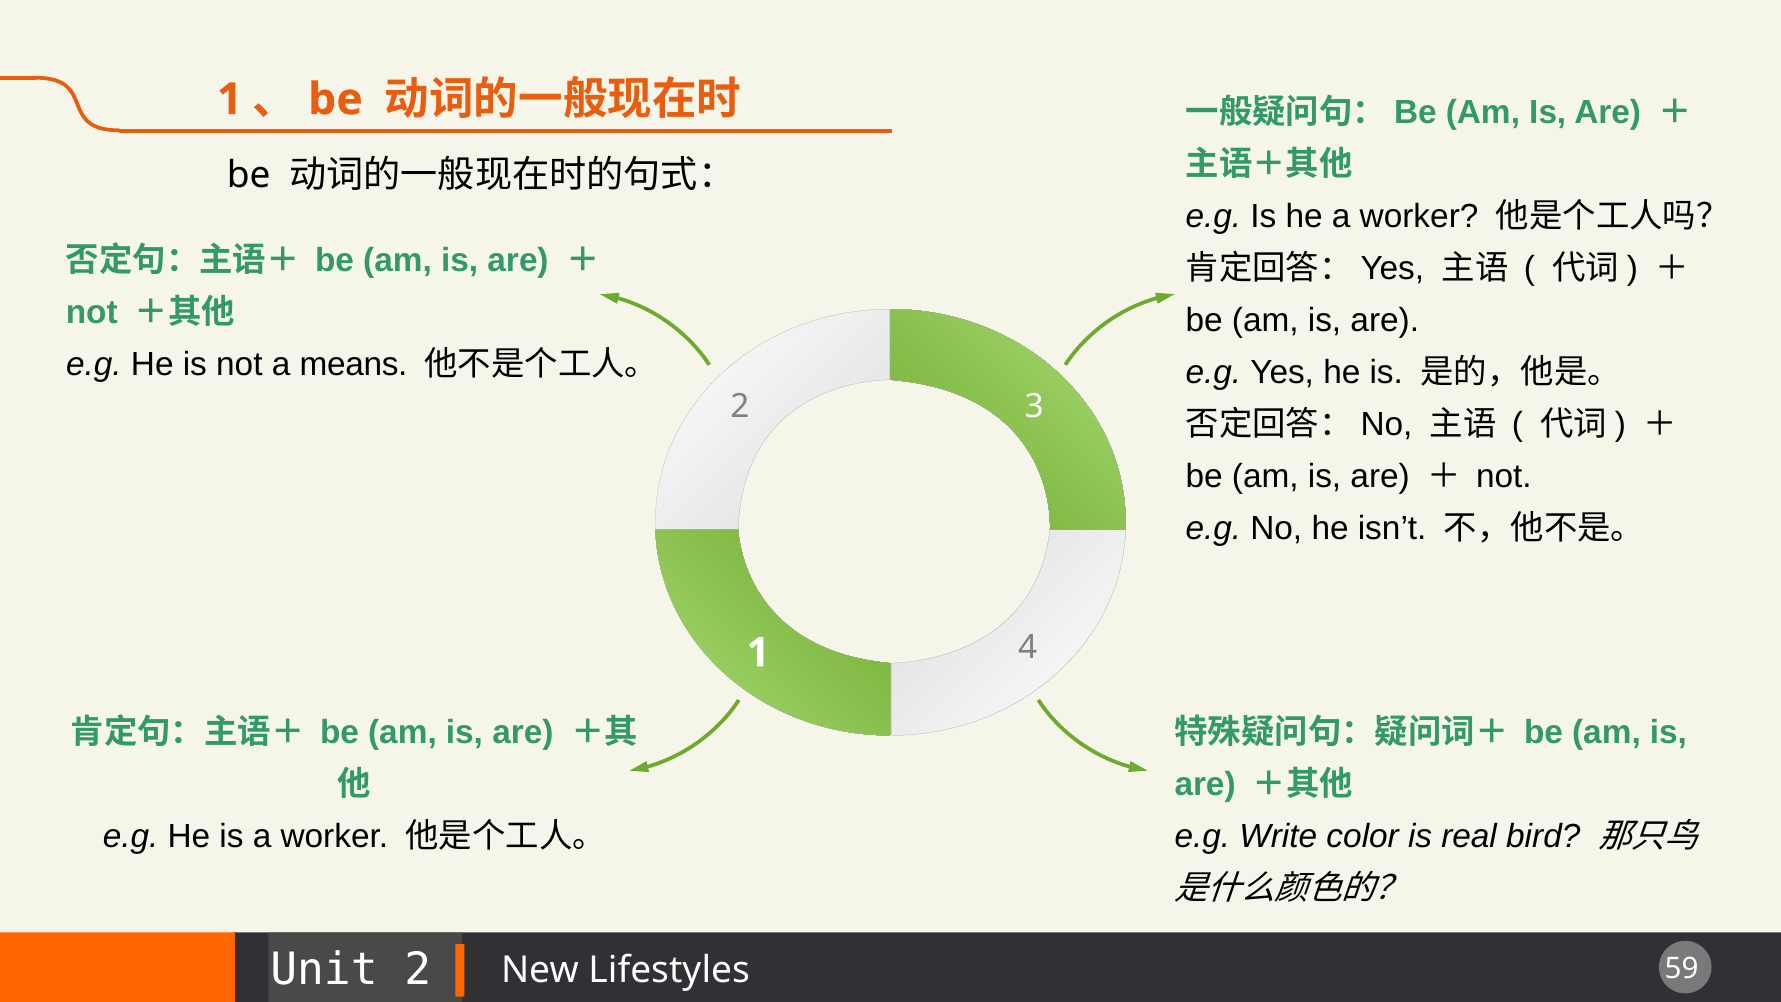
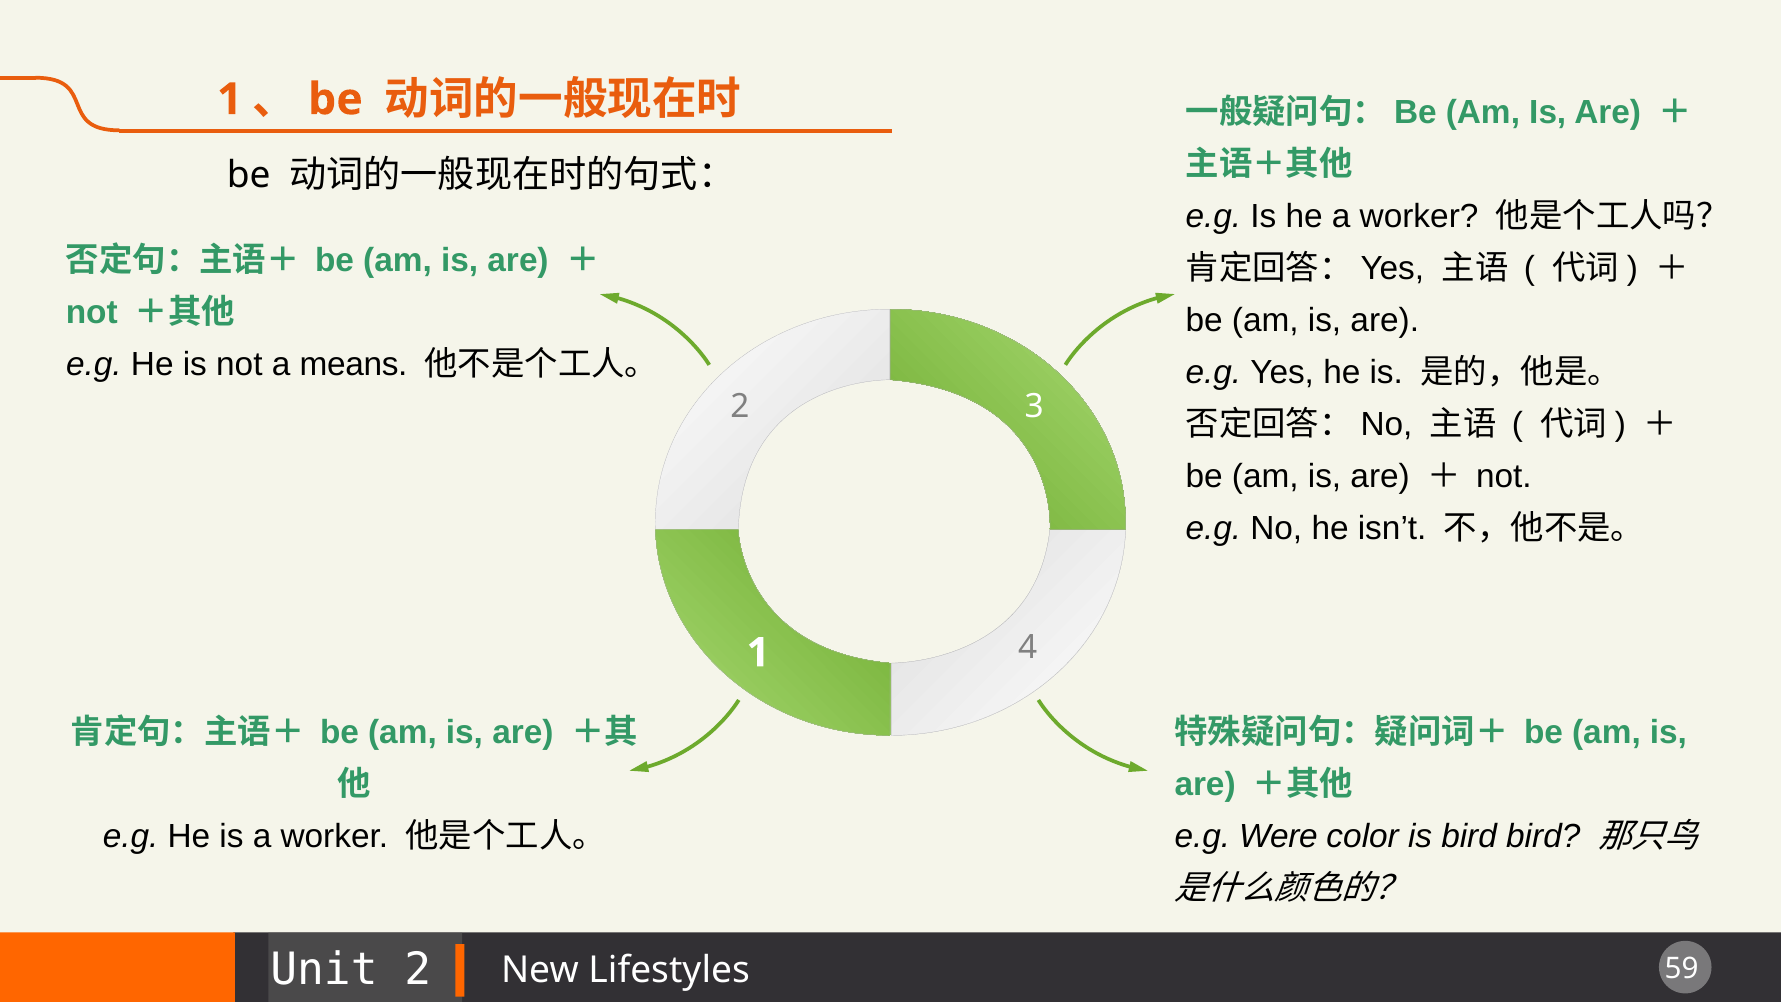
Write: Write -> Were (1278, 836)
is real: real -> bird (1469, 836)
